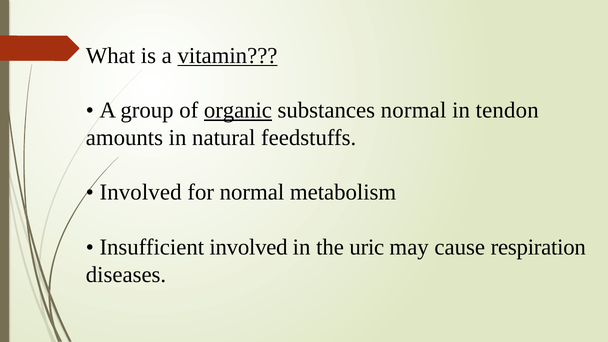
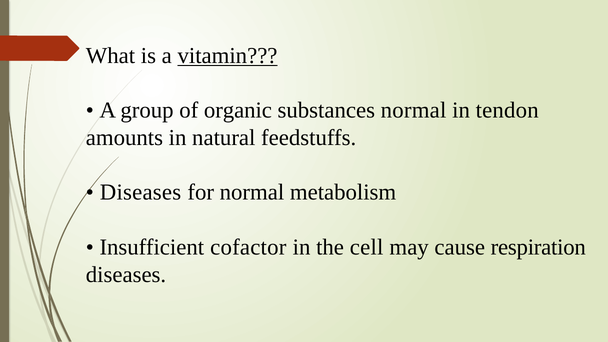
organic underline: present -> none (238, 110)
Involved: Involved -> Diseases (141, 192)
Insufficient involved: involved -> cofactor (248, 247)
uric: uric -> cell (367, 247)
